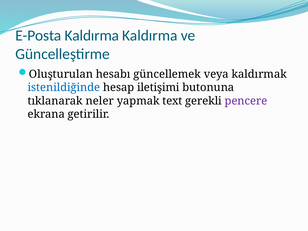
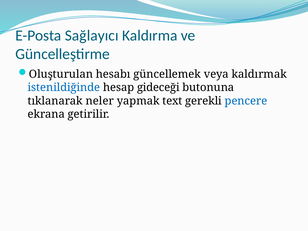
E-Posta Kaldırma: Kaldırma -> Sağlayıcı (92, 36)
iletişimi: iletişimi -> gideceği (158, 87)
pencere colour: purple -> blue (246, 101)
